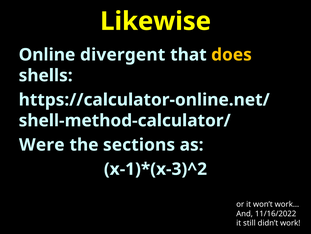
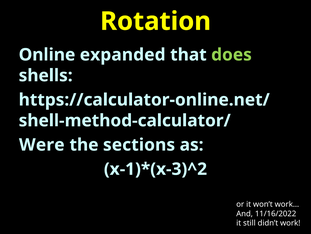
Likewise: Likewise -> Rotation (156, 21)
divergent: divergent -> expanded (123, 55)
does colour: yellow -> light green (231, 55)
